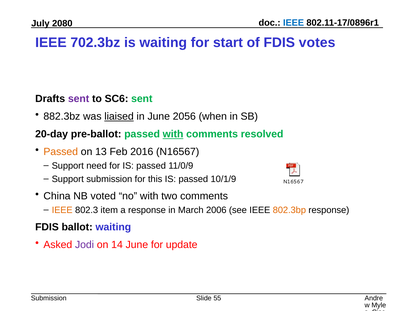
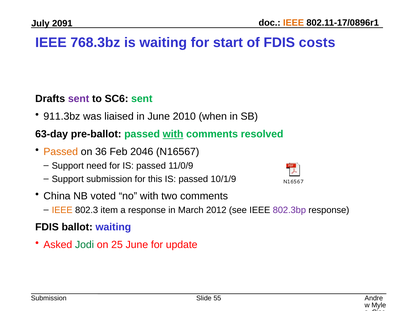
IEEE colour: blue -> orange (294, 23)
2080: 2080 -> 2091 (62, 24)
702.3bz: 702.3bz -> 768.3bz (95, 42)
votes: votes -> costs (317, 42)
882.3bz: 882.3bz -> 911.3bz (62, 116)
liaised underline: present -> none (119, 116)
2056: 2056 -> 2010 (184, 116)
20-day: 20-day -> 63-day (52, 134)
13: 13 -> 36 (101, 152)
2016: 2016 -> 2046 (142, 152)
2006: 2006 -> 2012 (216, 210)
802.3bp colour: orange -> purple (289, 210)
Jodi colour: purple -> green (85, 244)
14: 14 -> 25 (117, 244)
